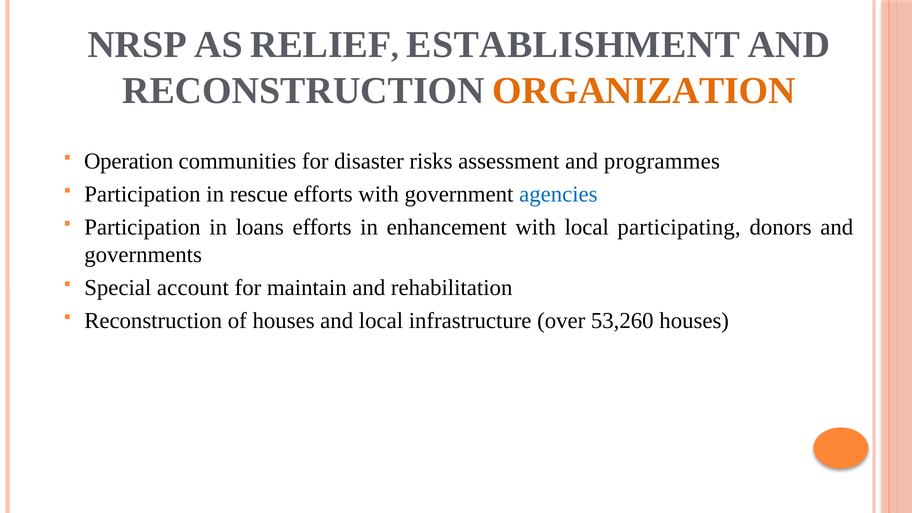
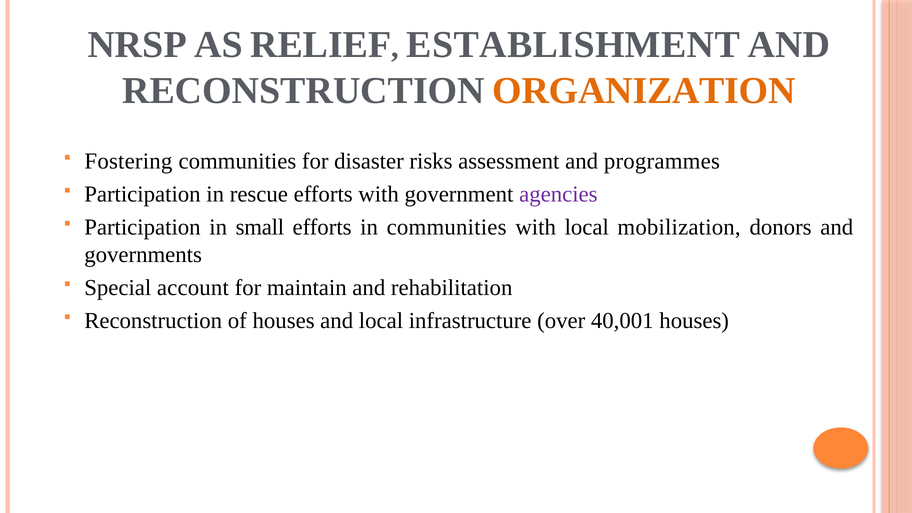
Operation: Operation -> Fostering (128, 161)
agencies colour: blue -> purple (558, 194)
loans: loans -> small (260, 227)
in enhancement: enhancement -> communities (447, 227)
participating: participating -> mobilization (679, 227)
53,260: 53,260 -> 40,001 (622, 321)
